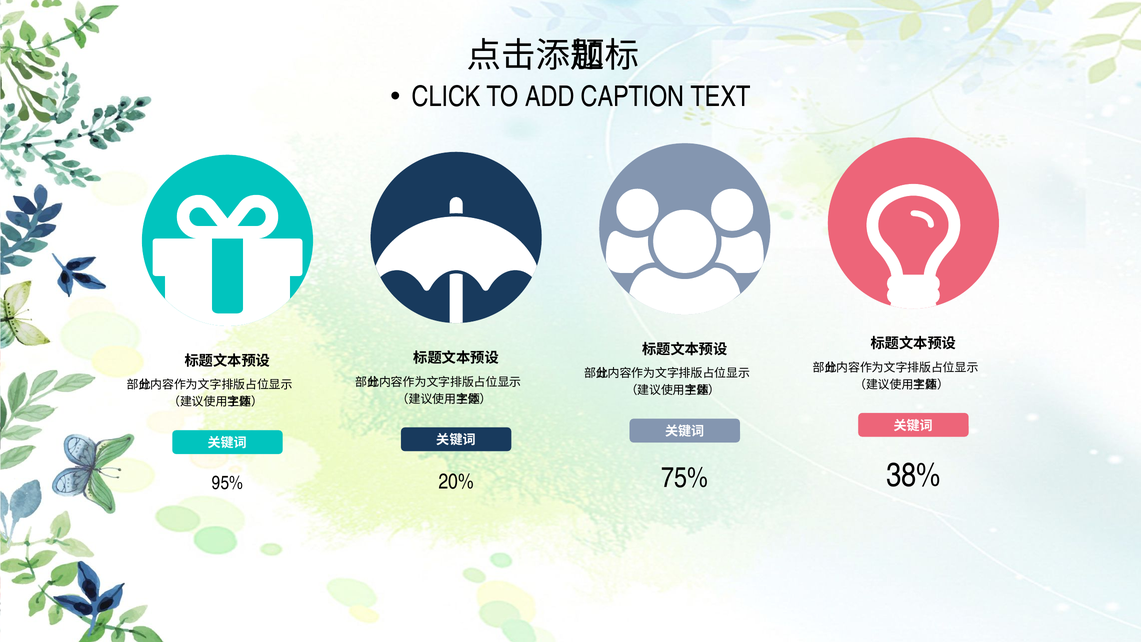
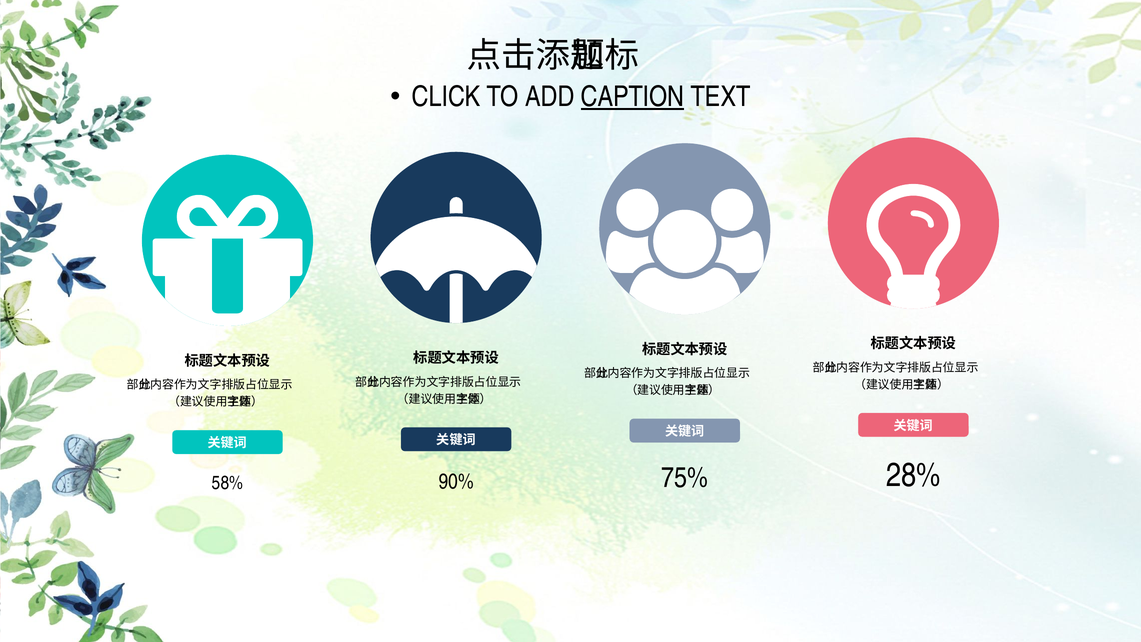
CAPTION underline: none -> present (633, 97)
38%: 38% -> 28% (913, 475)
20%: 20% -> 90% (456, 481)
95%: 95% -> 58% (228, 483)
